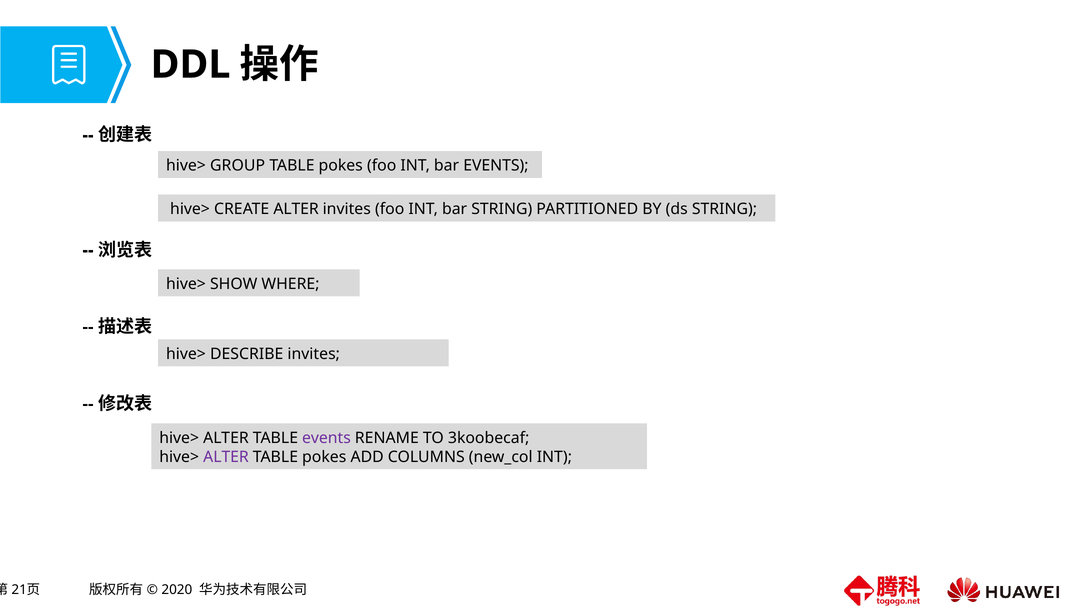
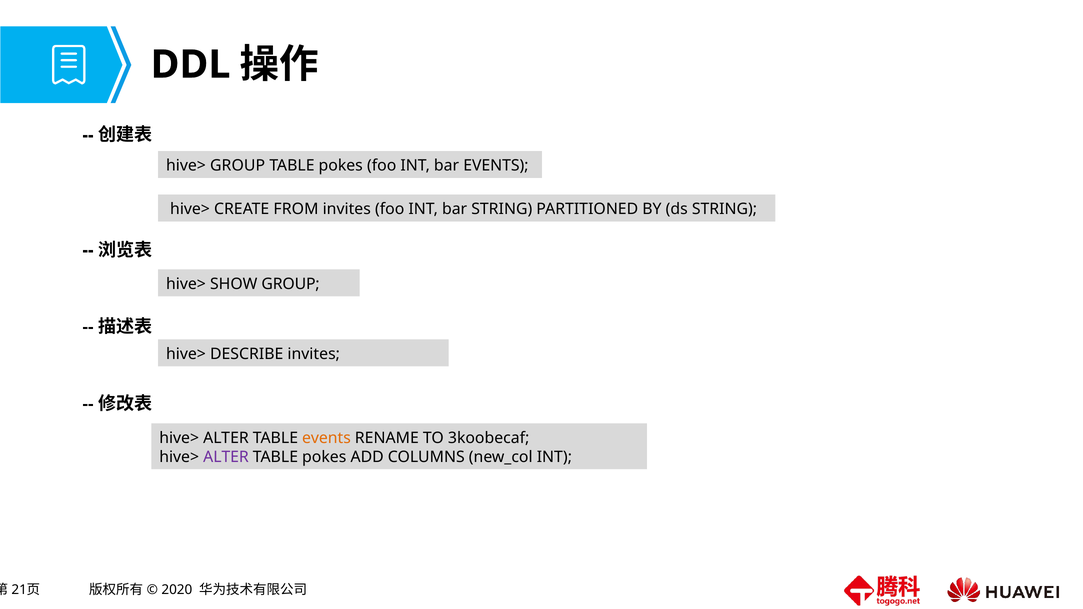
CREATE ALTER: ALTER -> FROM (296, 209)
SHOW WHERE: WHERE -> GROUP (291, 284)
events colour: purple -> orange (326, 438)
